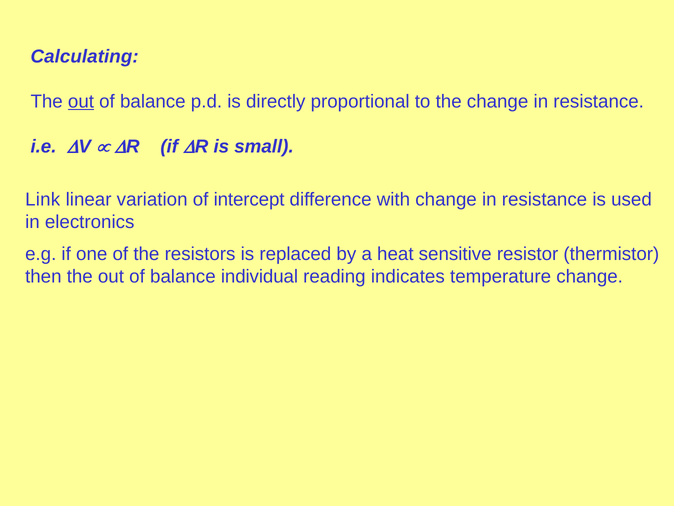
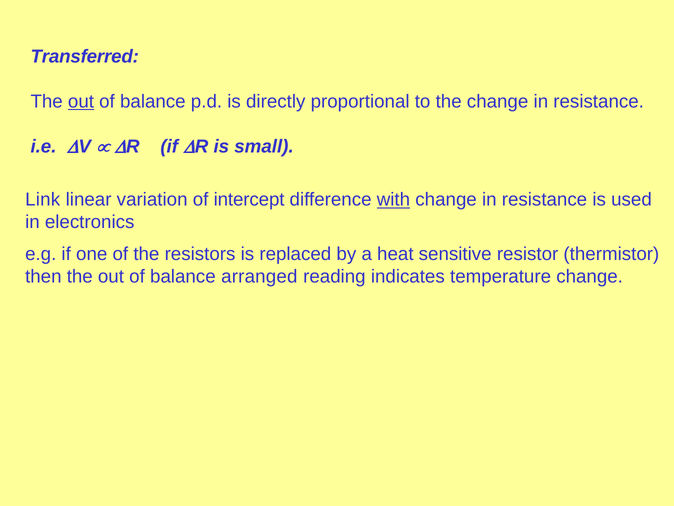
Calculating: Calculating -> Transferred (85, 56)
with underline: none -> present (393, 200)
individual: individual -> arranged (259, 276)
